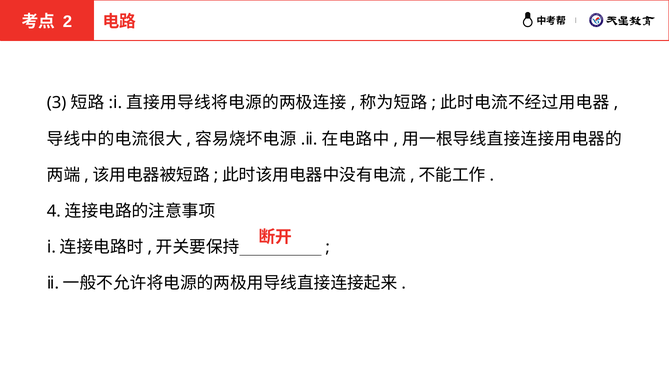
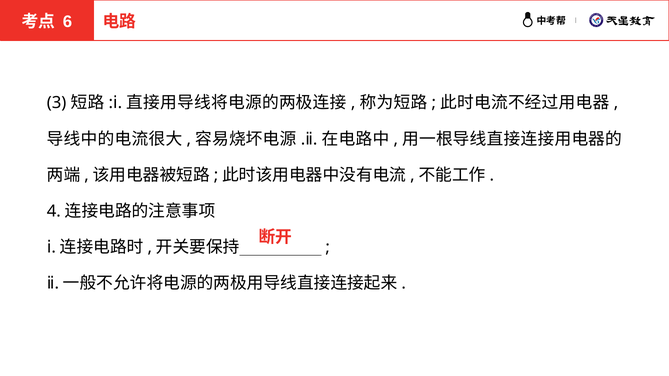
2: 2 -> 6 (67, 22)
